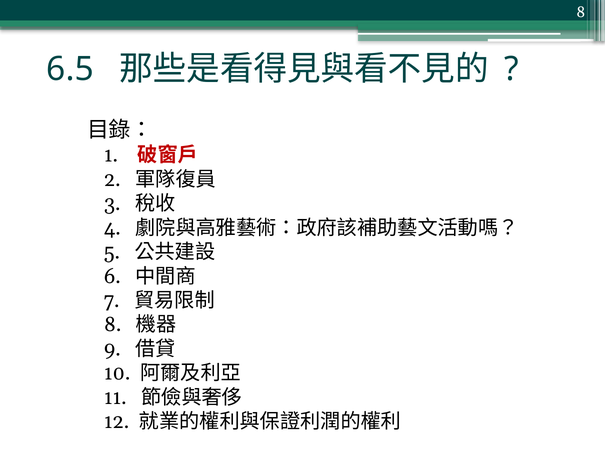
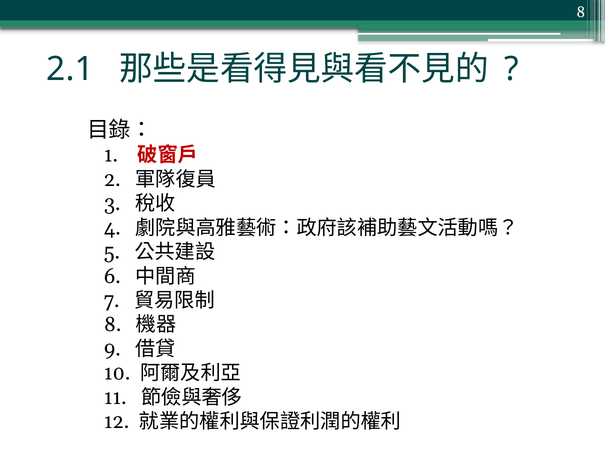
6.5: 6.5 -> 2.1 (70, 69)
